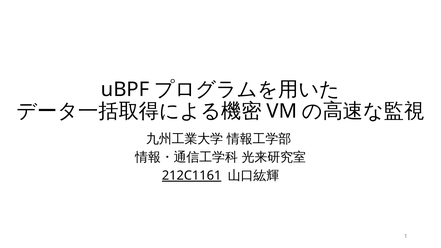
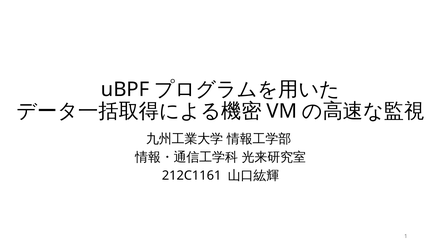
212C1161 underline: present -> none (192, 176)
